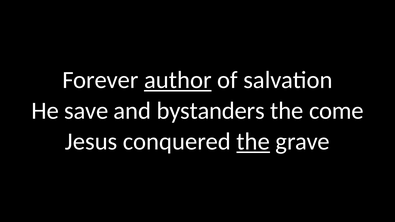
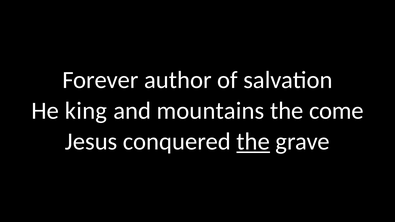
author underline: present -> none (178, 80)
save: save -> king (86, 111)
bystanders: bystanders -> mountains (210, 111)
